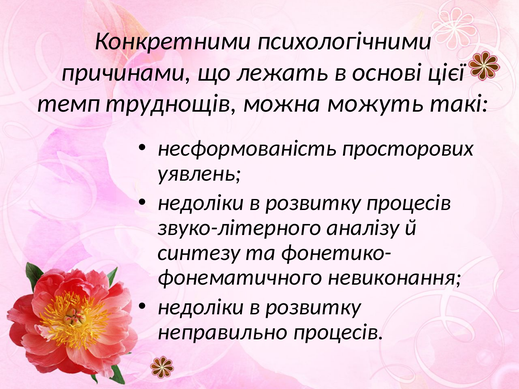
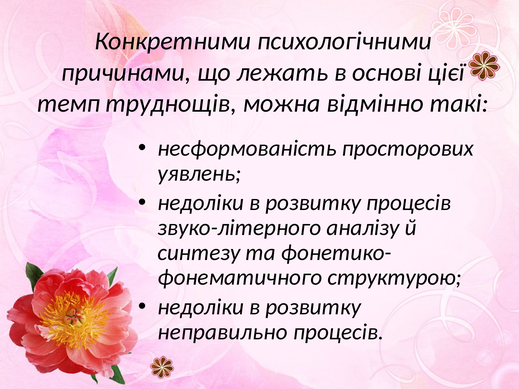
можуть: можуть -> відмінно (375, 103)
невиконання: невиконання -> структурою (395, 278)
